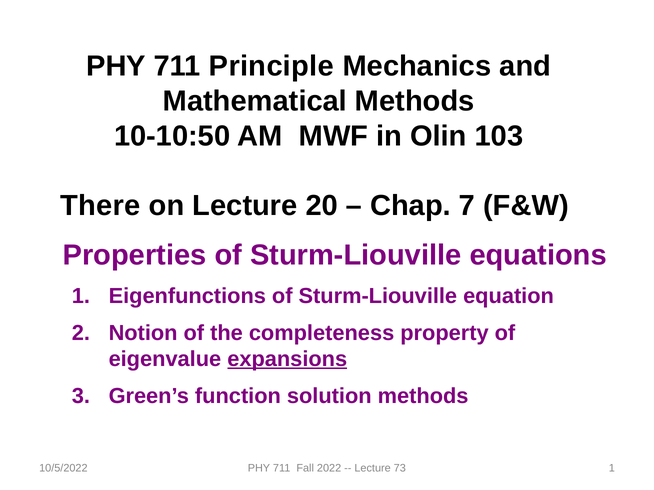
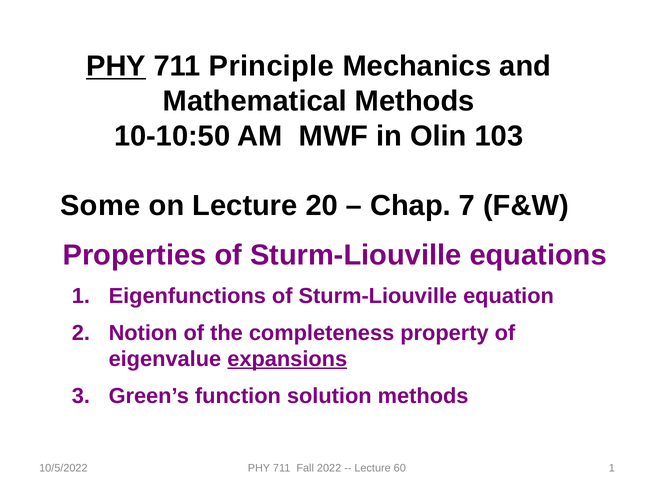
PHY underline: none -> present (116, 66)
There: There -> Some (100, 206)
73: 73 -> 60 (400, 468)
